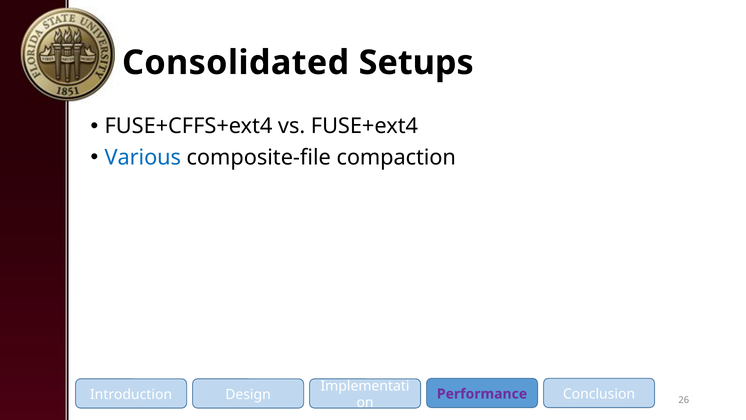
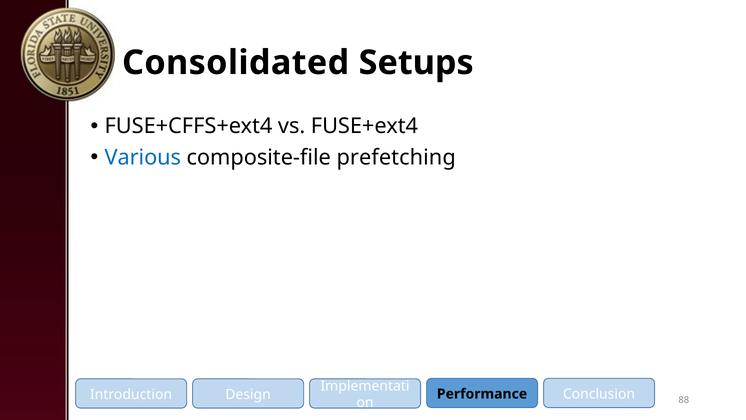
compaction: compaction -> prefetching (396, 157)
26: 26 -> 88 (684, 400)
Performance colour: purple -> black (482, 394)
